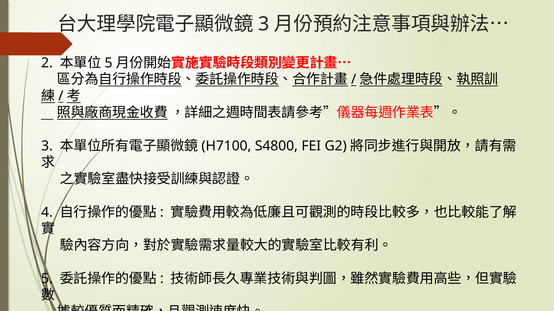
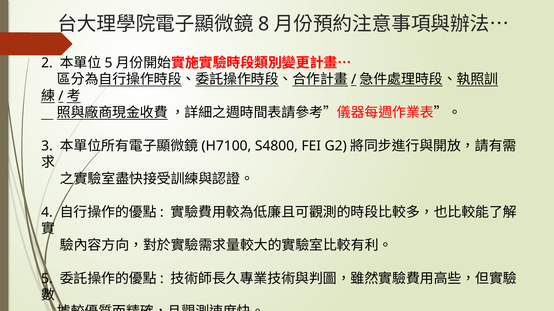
3: 3 -> 8 (264, 24)
